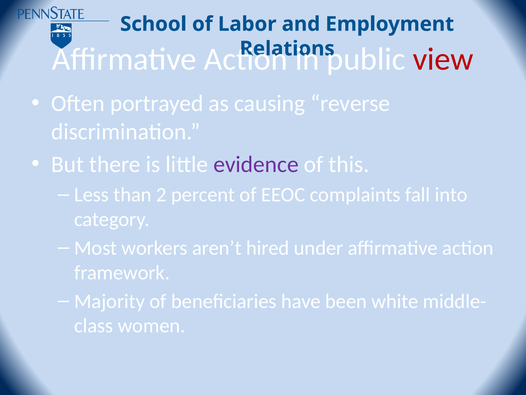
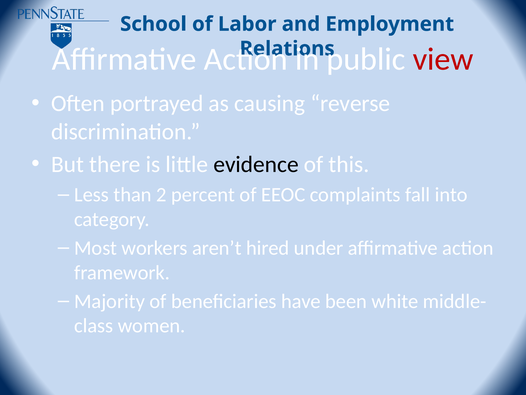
evidence colour: purple -> black (256, 164)
